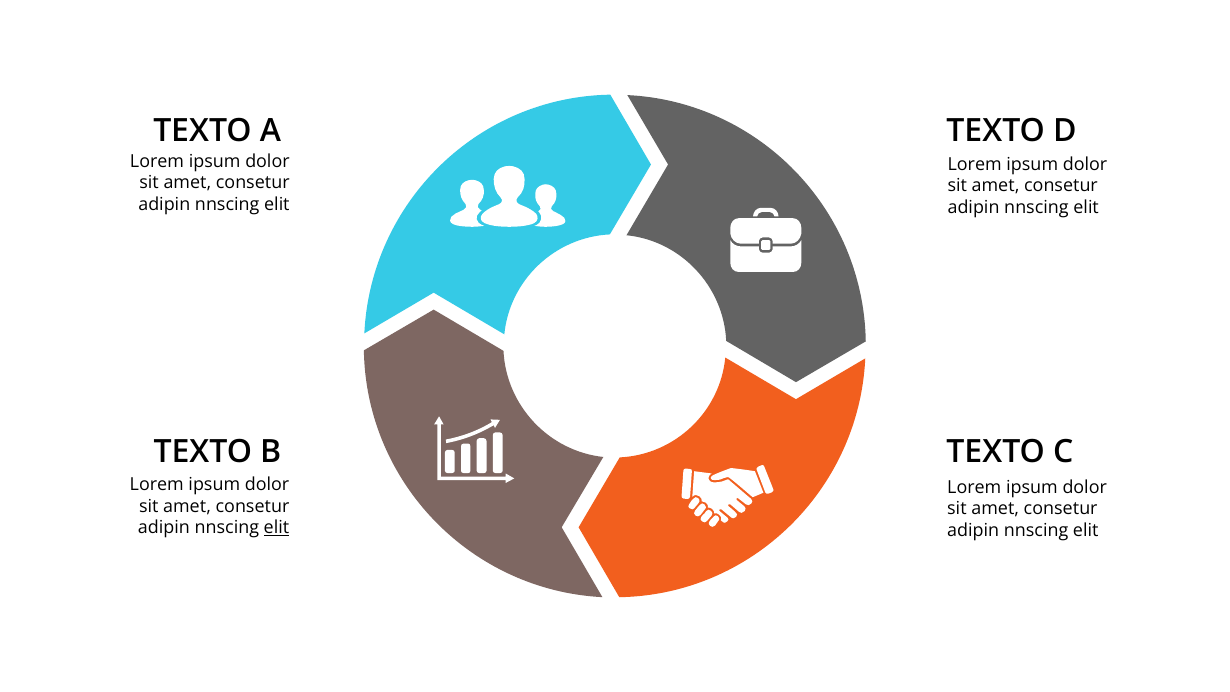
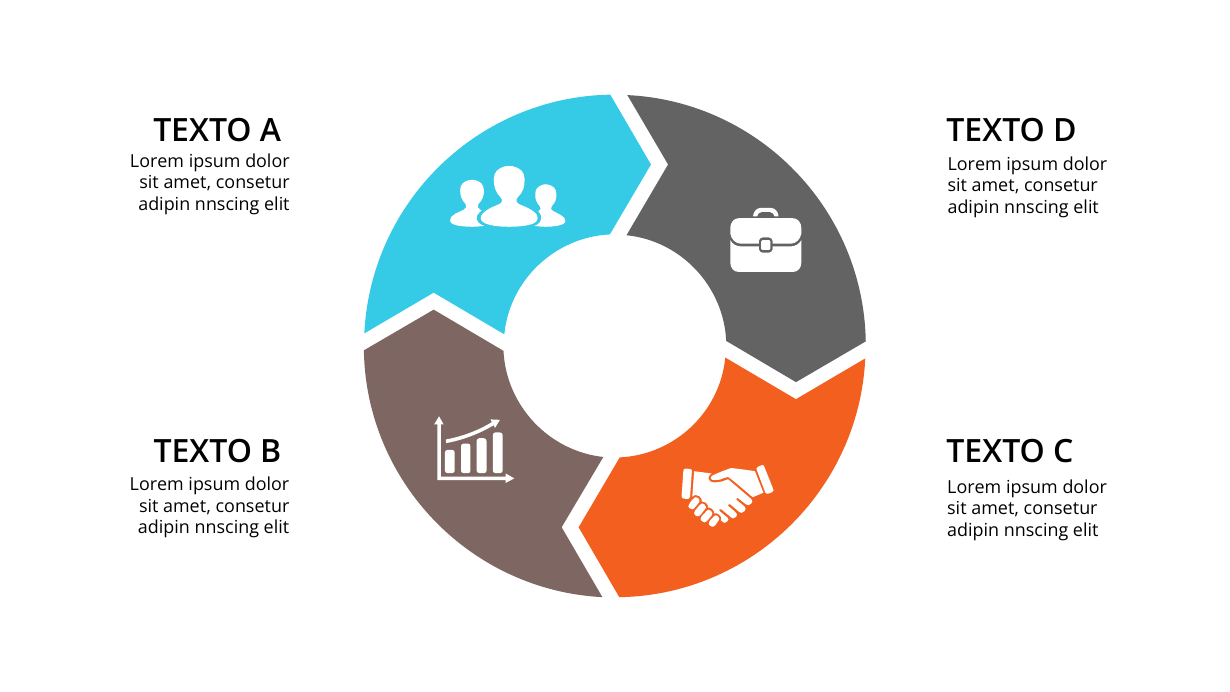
elit underline: present -> none (277, 528)
